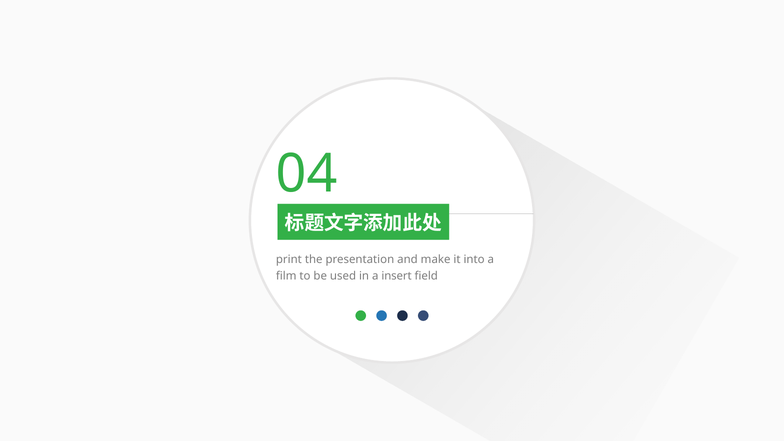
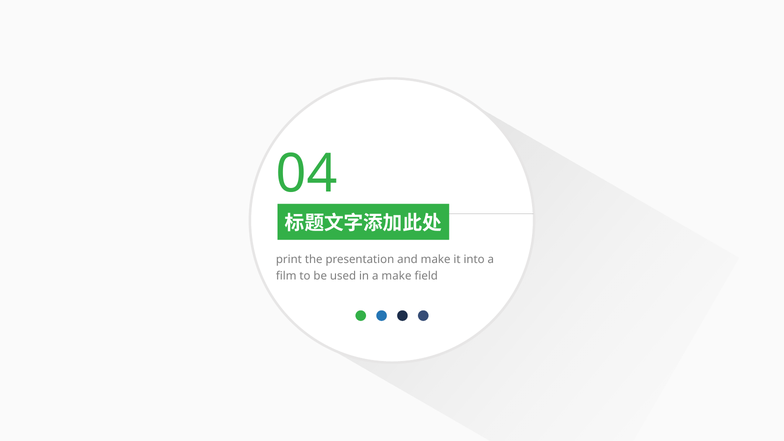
a insert: insert -> make (396, 276)
